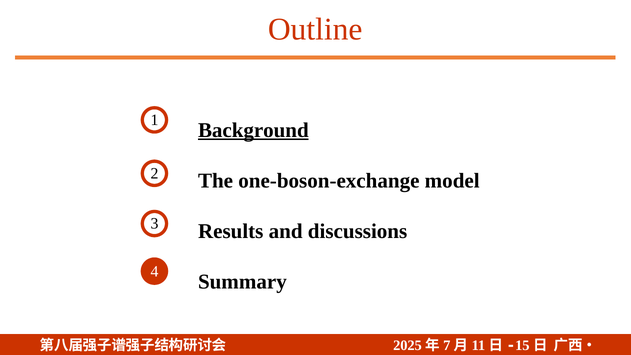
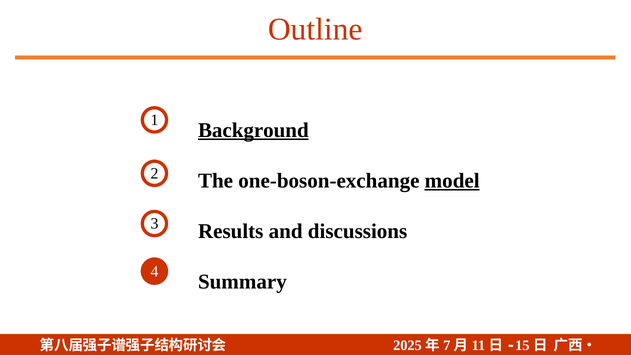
model underline: none -> present (452, 181)
